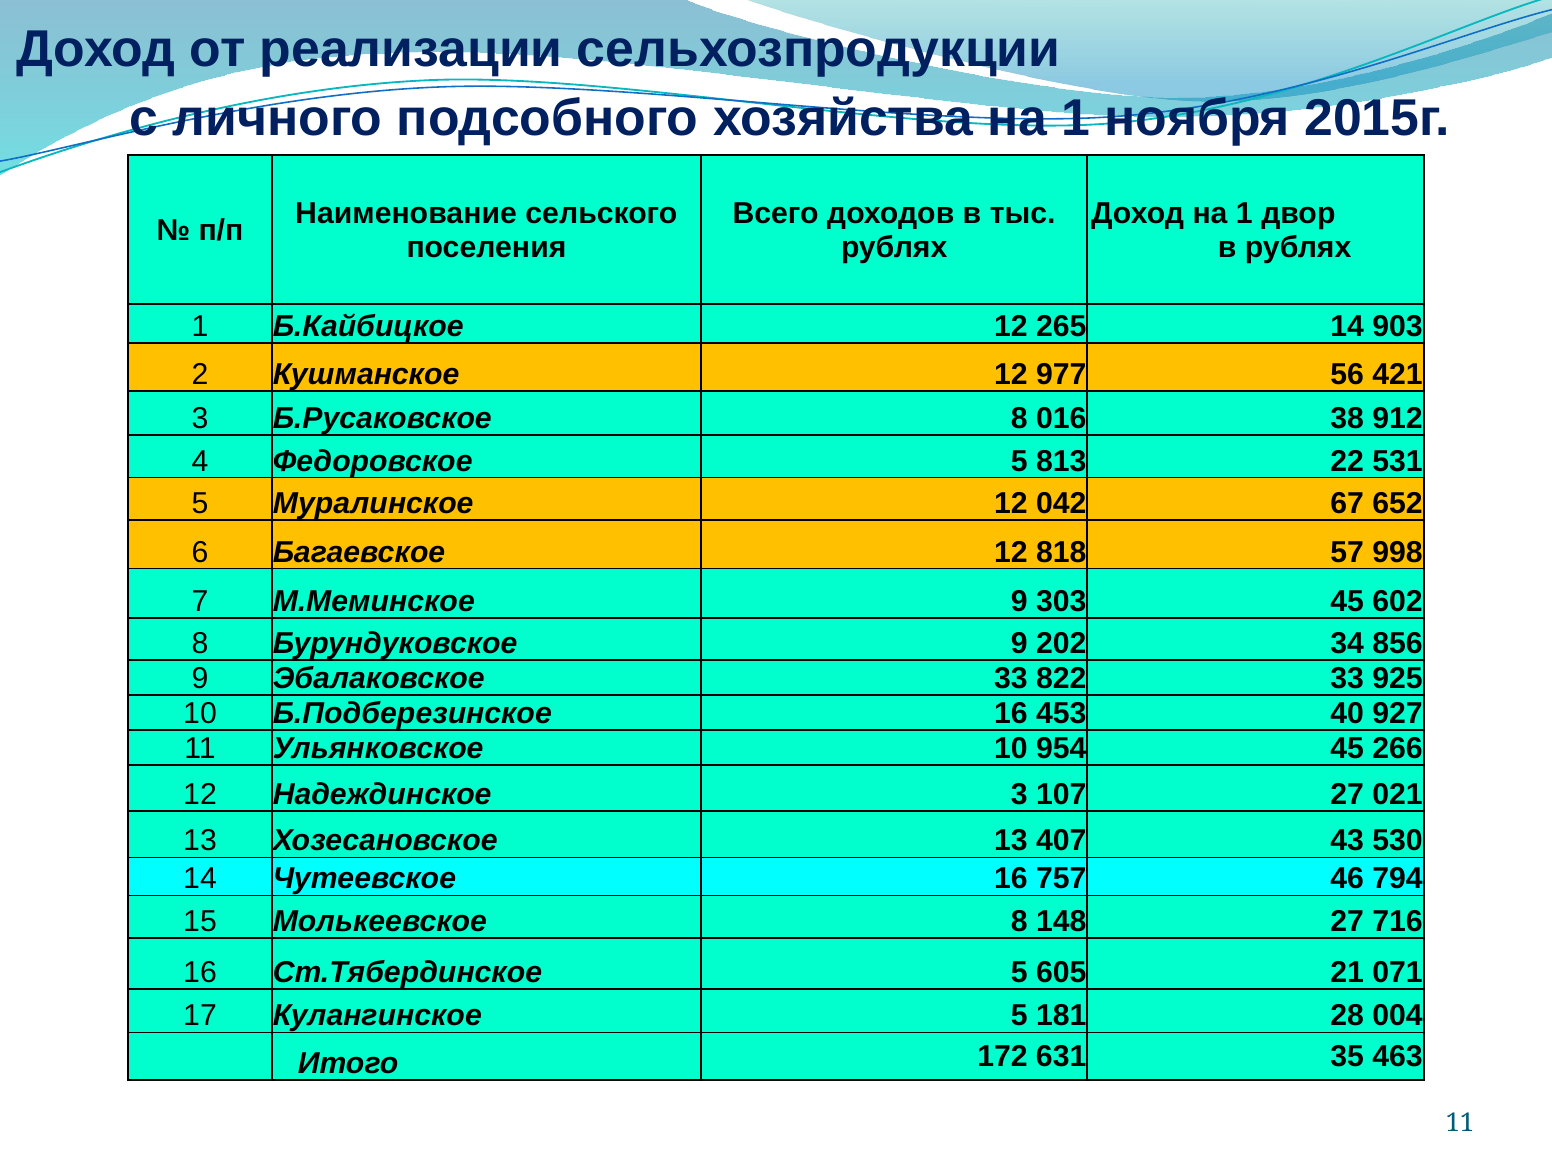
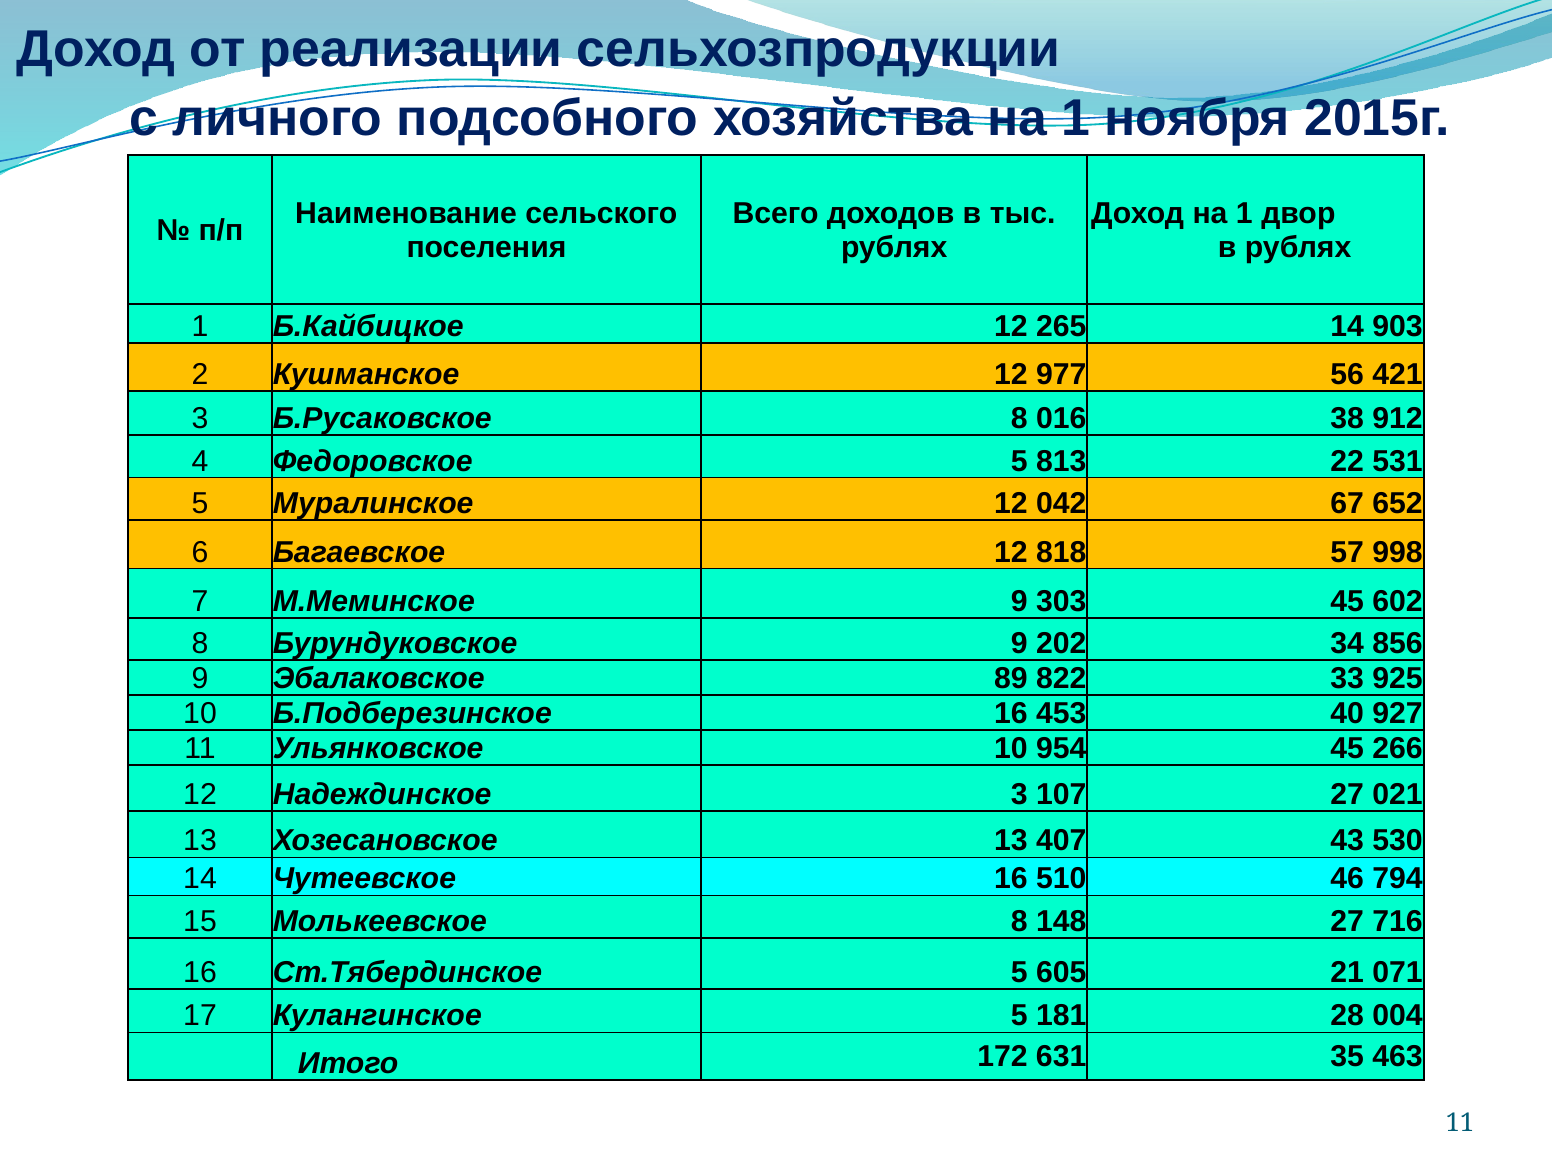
Эбалаковское 33: 33 -> 89 (1011, 678)
757: 757 -> 510 (1061, 879)
